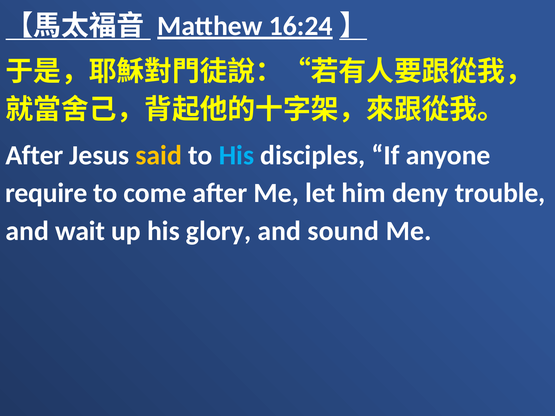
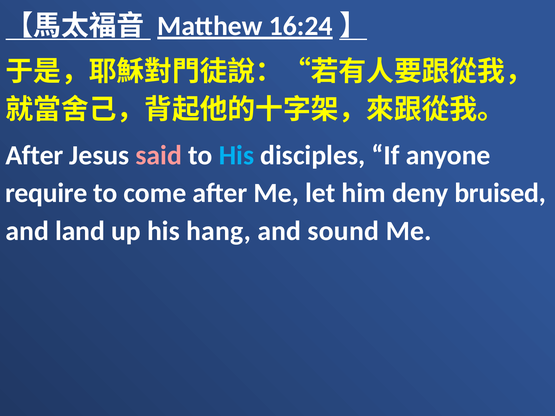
said colour: yellow -> pink (159, 155)
trouble: trouble -> bruised (500, 193)
wait: wait -> land (80, 231)
glory: glory -> hang (218, 231)
